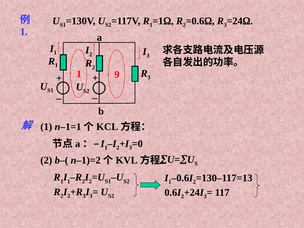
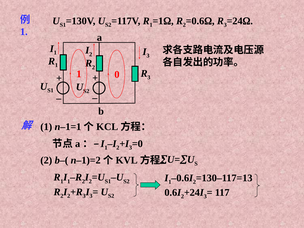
9: 9 -> 0 (117, 75)
